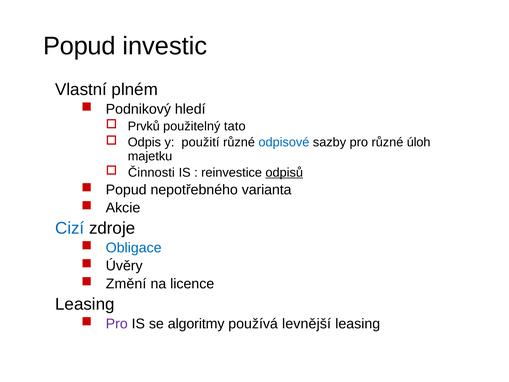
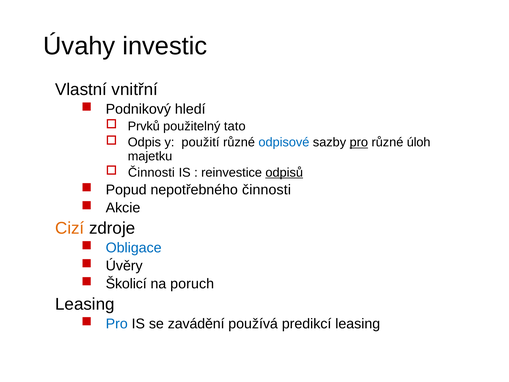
Popud: Popud -> Úvahy (79, 46)
plném: plném -> vnitřní (135, 89)
pro underline: none -> present (359, 142)
nepotřebného varianta: varianta -> činnosti (267, 190)
Cizí colour: blue -> orange (70, 228)
Změní: Změní -> Školicí (126, 284)
licence: licence -> poruch (192, 284)
Pro colour: purple -> blue (117, 324)
algoritmy: algoritmy -> zavádění (196, 324)
levnější: levnější -> predikcí (307, 324)
